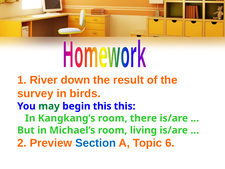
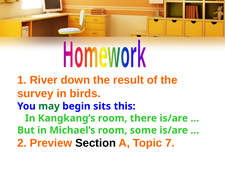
begin this: this -> sits (102, 106)
living: living -> some (143, 130)
Section colour: blue -> black (96, 143)
6: 6 -> 7 (170, 143)
